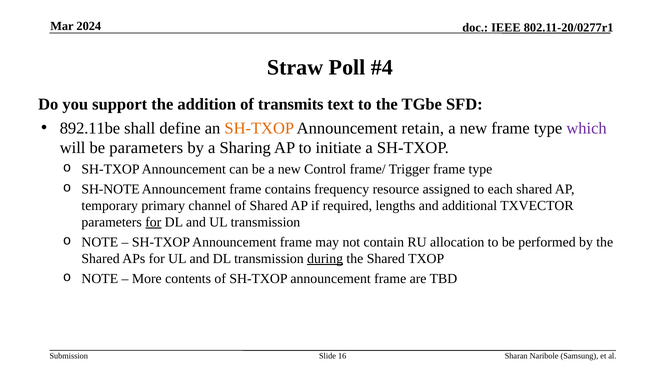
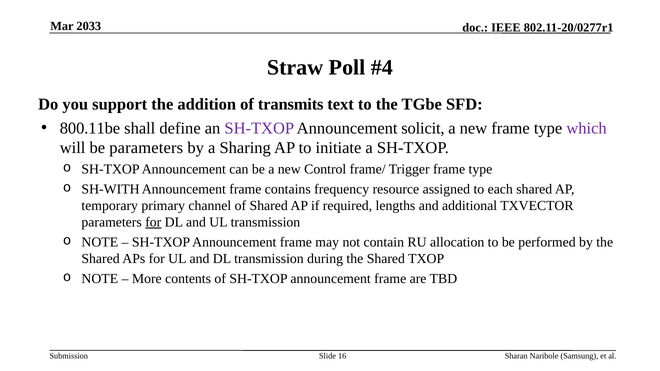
2024: 2024 -> 2033 (89, 26)
892.11be: 892.11be -> 800.11be (90, 128)
SH-TXOP colour: orange -> purple (259, 128)
retain: retain -> solicit (423, 128)
SH-NOTE: SH-NOTE -> SH-WITH (111, 189)
during underline: present -> none (325, 259)
